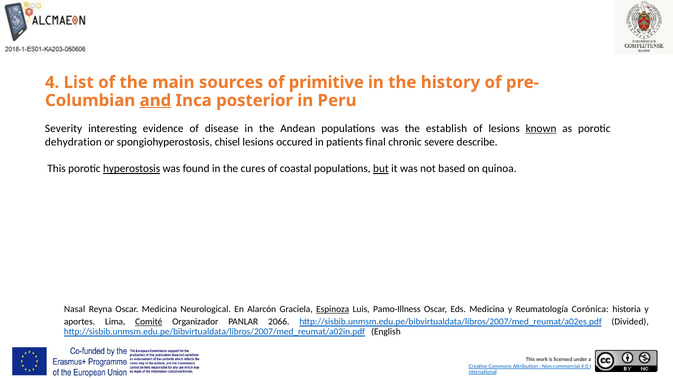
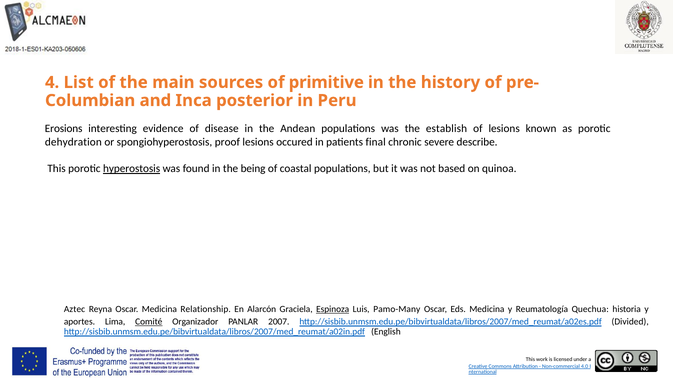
and underline: present -> none (155, 101)
Severity: Severity -> Erosions (64, 129)
known underline: present -> none (541, 129)
chisel: chisel -> proof (227, 142)
cures: cures -> being (253, 169)
but underline: present -> none (381, 169)
Nasal: Nasal -> Aztec (75, 310)
Neurological: Neurological -> Relationship (206, 310)
Pamo-Illness: Pamo-Illness -> Pamo-Many (397, 310)
Corónica: Corónica -> Quechua (590, 310)
2066: 2066 -> 2007 (279, 322)
